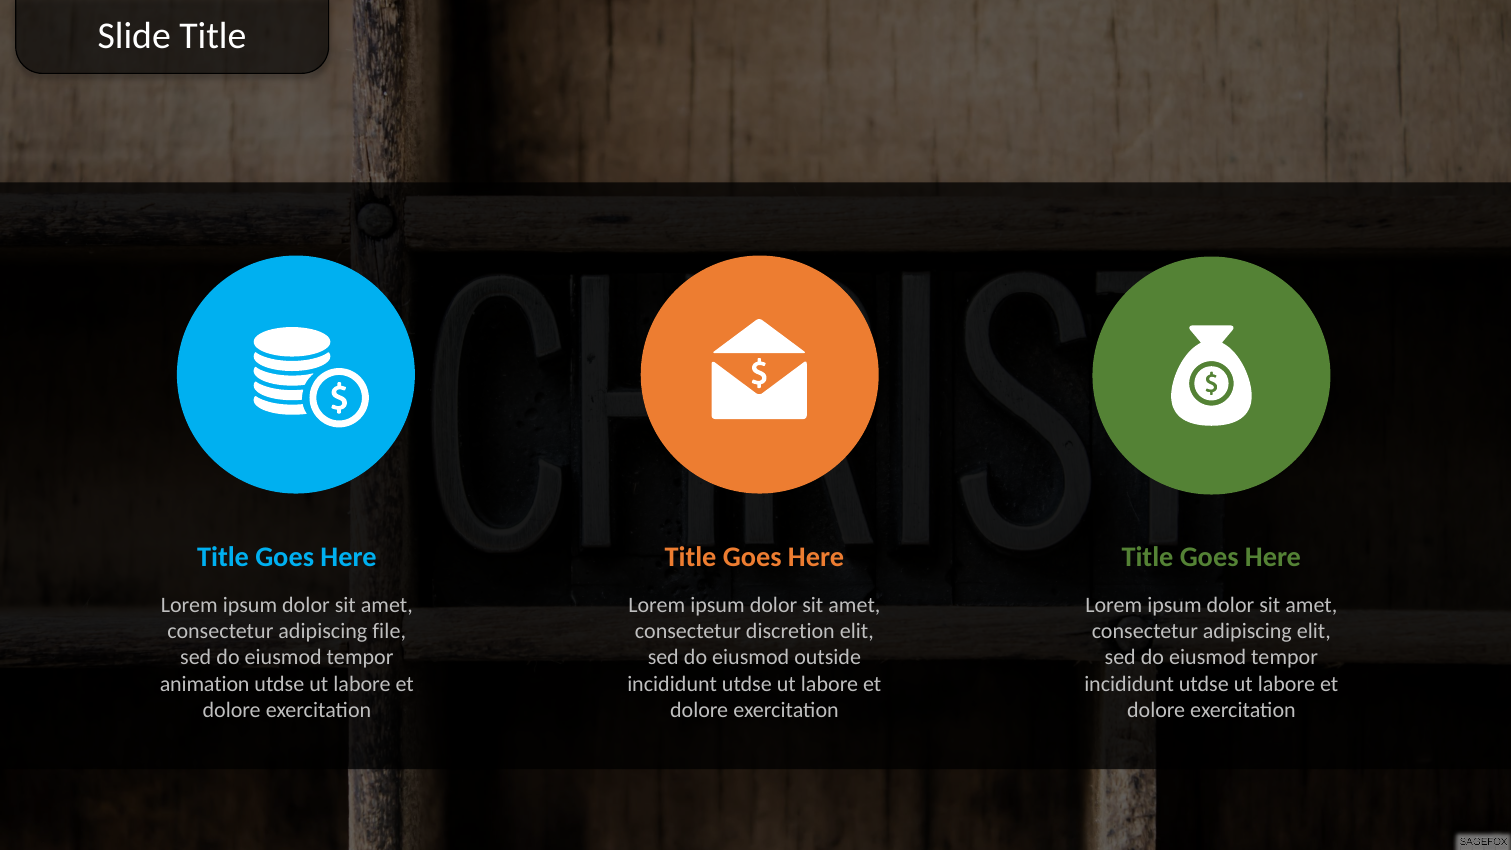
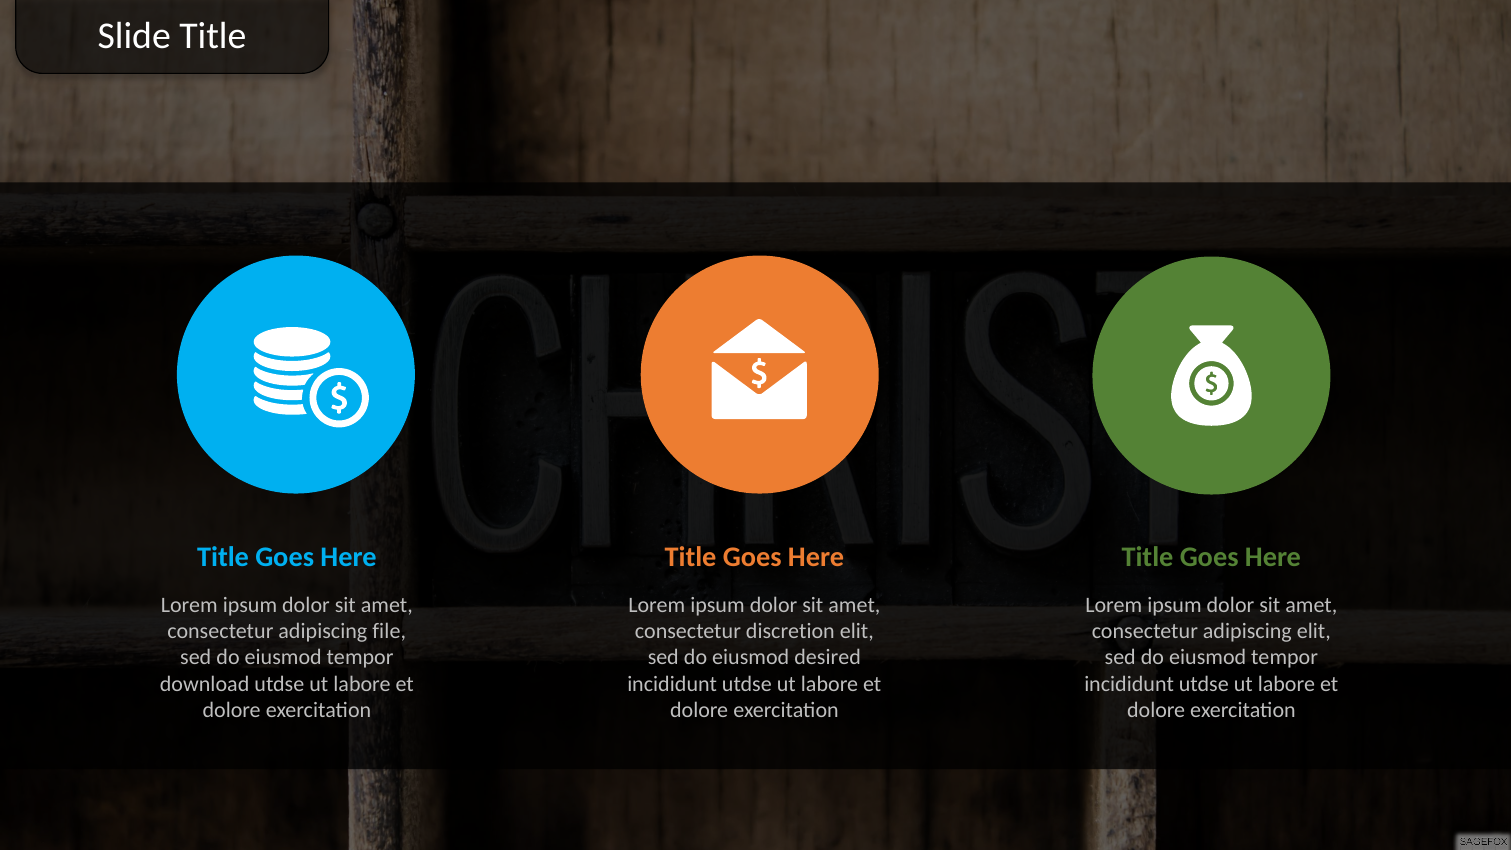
outside: outside -> desired (828, 658)
animation: animation -> download (205, 684)
